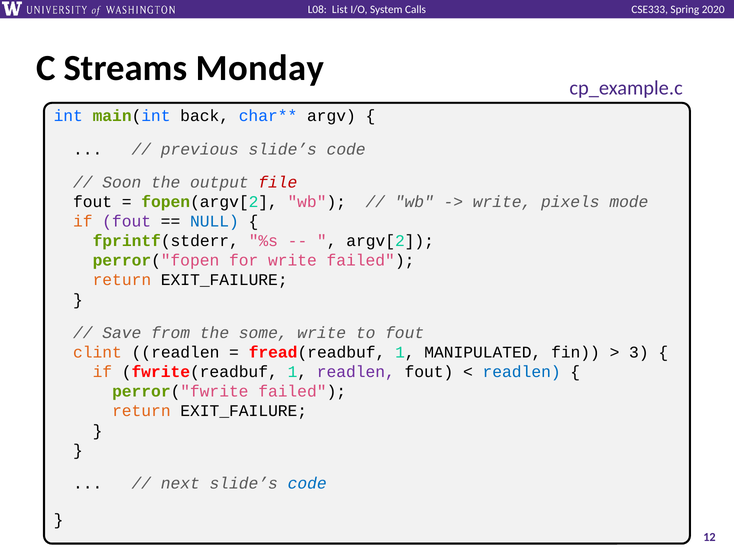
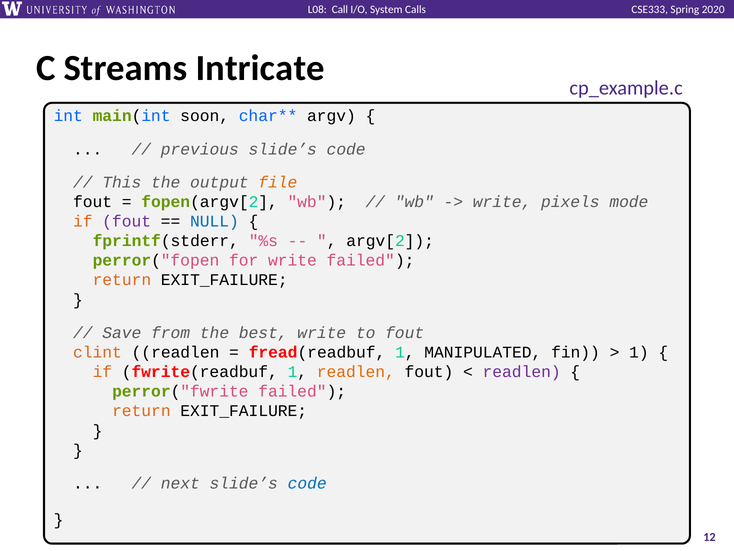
List: List -> Call (340, 10)
Monday: Monday -> Intricate (260, 68)
back: back -> soon (205, 116)
Soon: Soon -> This (122, 182)
file colour: red -> orange (278, 182)
some: some -> best (263, 332)
3: 3 -> 1 (639, 352)
readlen colour: purple -> orange (356, 372)
readlen colour: blue -> purple (522, 372)
